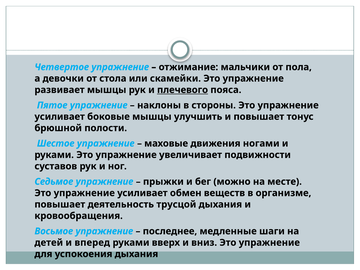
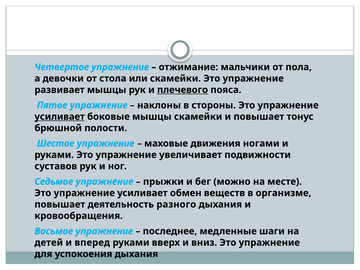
усиливает underline: none -> present (60, 117)
мышцы улучшить: улучшить -> скамейки (198, 117)
трусцой: трусцой -> разного (176, 204)
